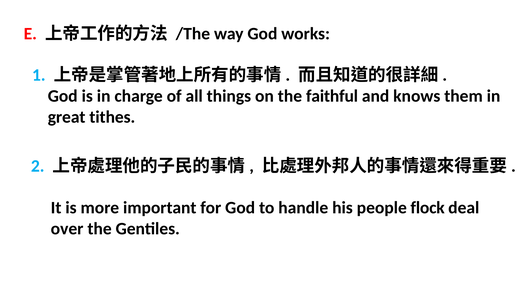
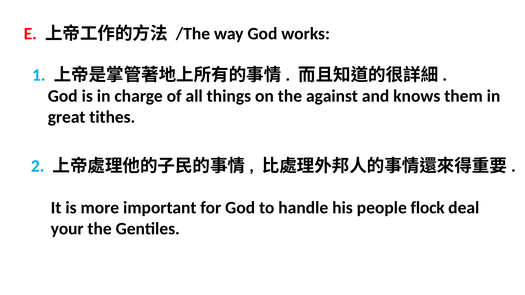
faithful: faithful -> against (332, 96)
over: over -> your (67, 229)
